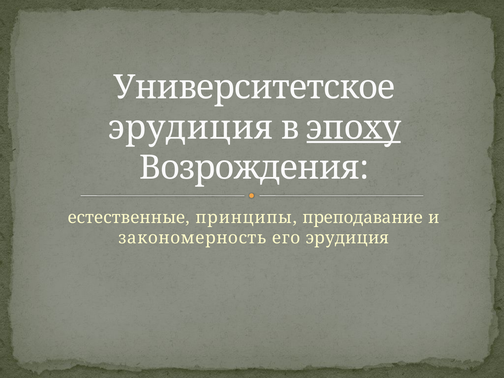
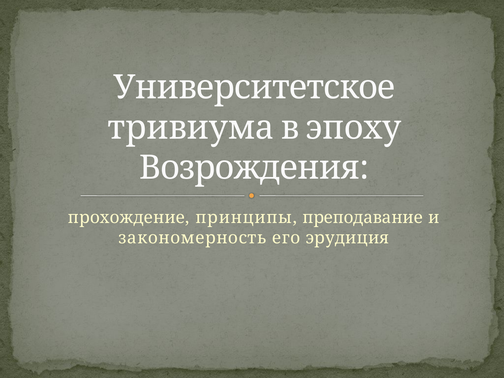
эрудиция: эрудиция -> тривиума (191, 128)
эпоху underline: present -> none (354, 128)
естественные: естественные -> прохождение (129, 218)
